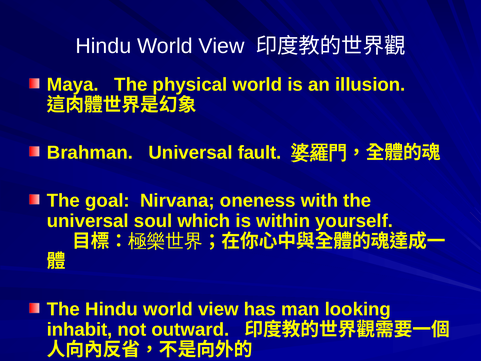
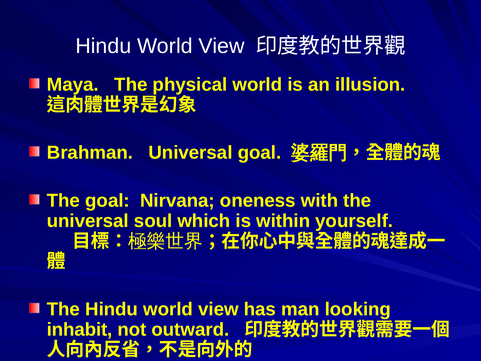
Universal fault: fault -> goal (259, 153)
